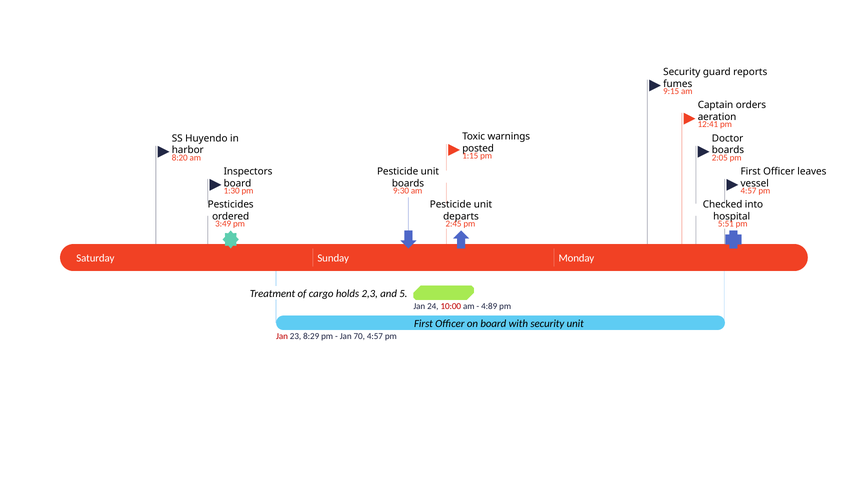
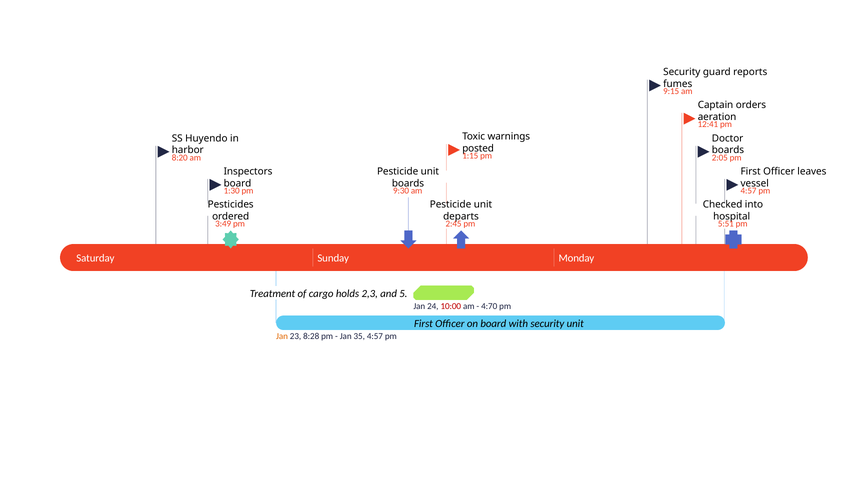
4:89: 4:89 -> 4:70 (489, 306)
Jan colour: red -> orange (282, 336)
8:29: 8:29 -> 8:28 (311, 336)
70: 70 -> 35 (359, 336)
